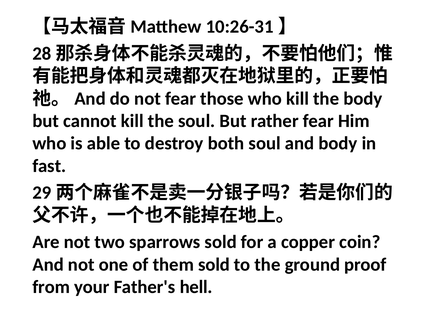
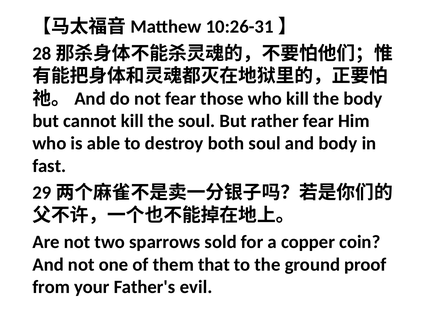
them sold: sold -> that (214, 264)
hell: hell -> evil (196, 287)
